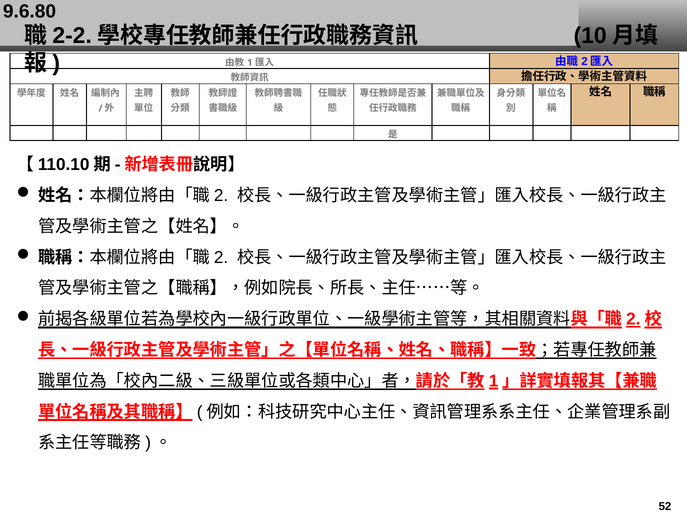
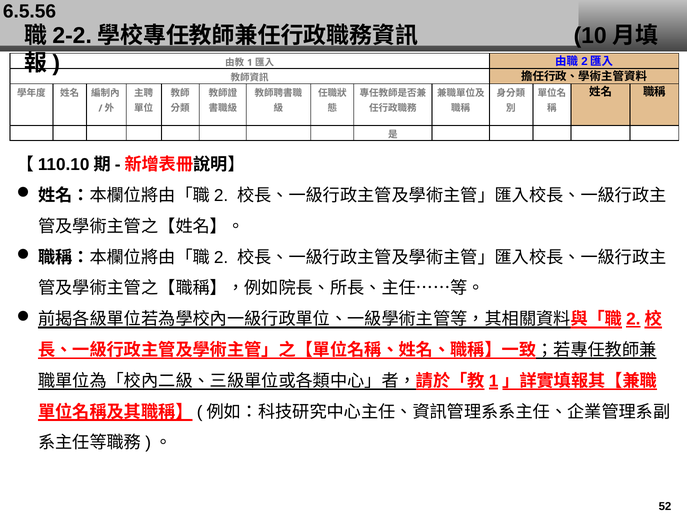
9.6.80: 9.6.80 -> 6.5.56 (29, 12)
